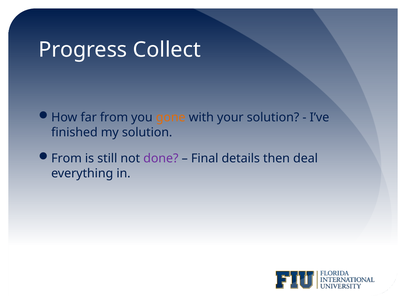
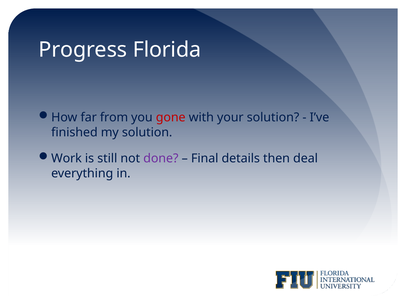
Collect: Collect -> Florida (167, 50)
gone colour: orange -> red (171, 118)
From: From -> Work (67, 159)
